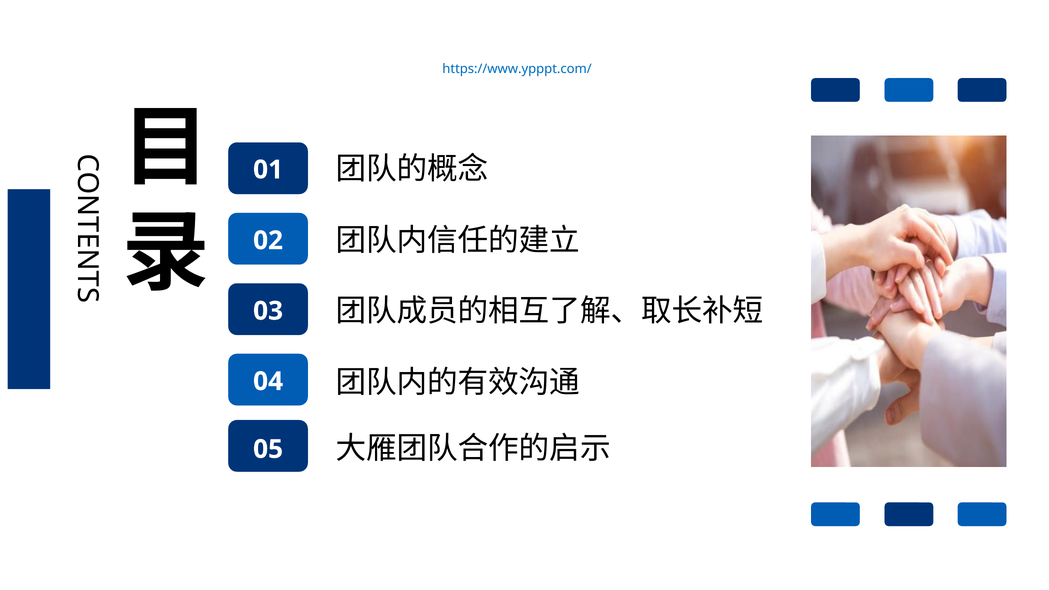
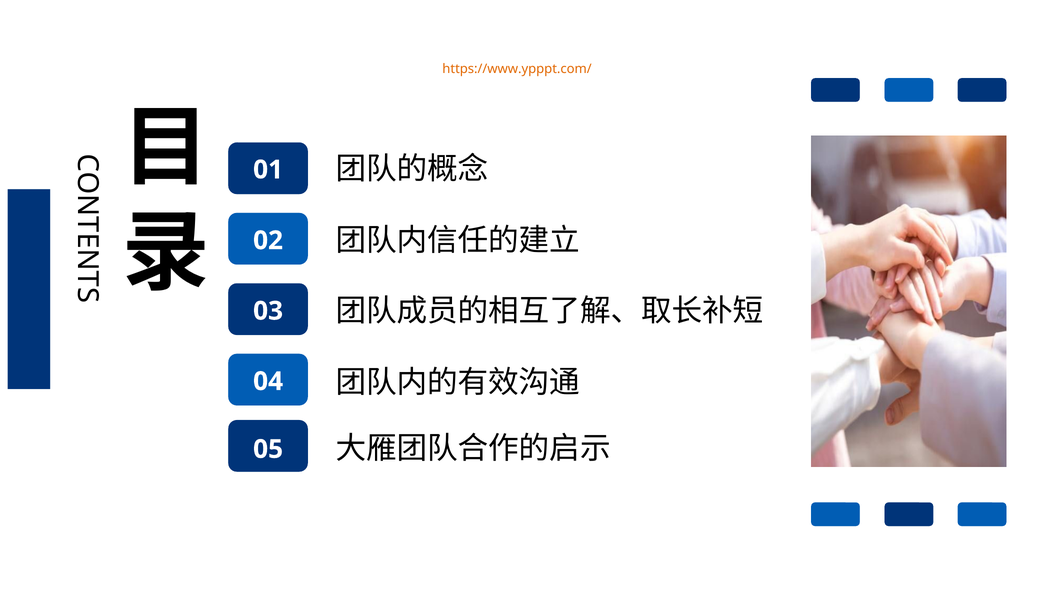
https://www.ypppt.com/ colour: blue -> orange (517, 69)
